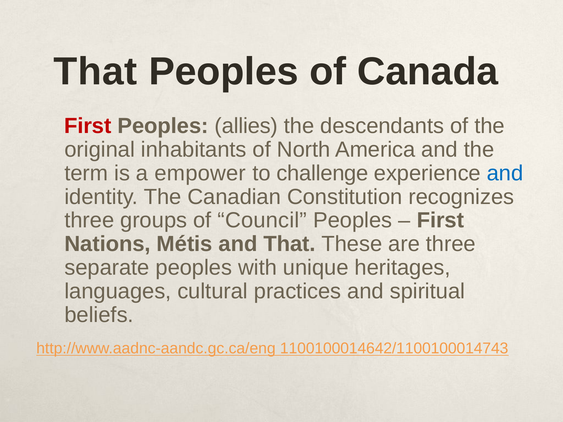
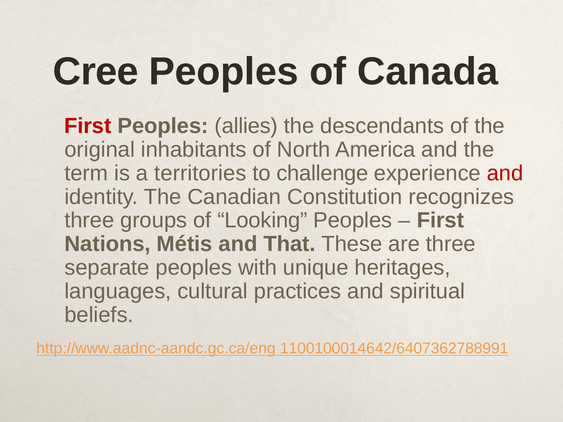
That: That -> Cree (96, 72)
empower: empower -> territories (200, 173)
and colour: blue -> red (505, 173)
Council: Council -> Looking (262, 221)
1100100014642/1100100014743: 1100100014642/1100100014743 -> 1100100014642/6407362788991 (394, 349)
